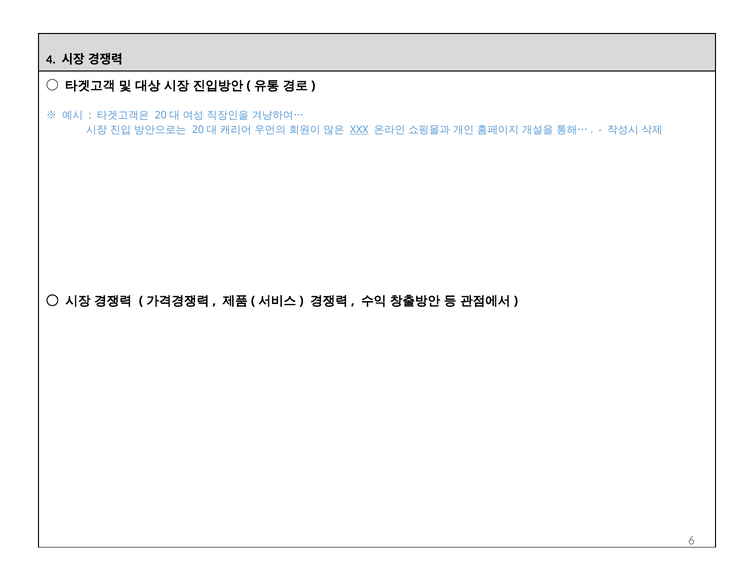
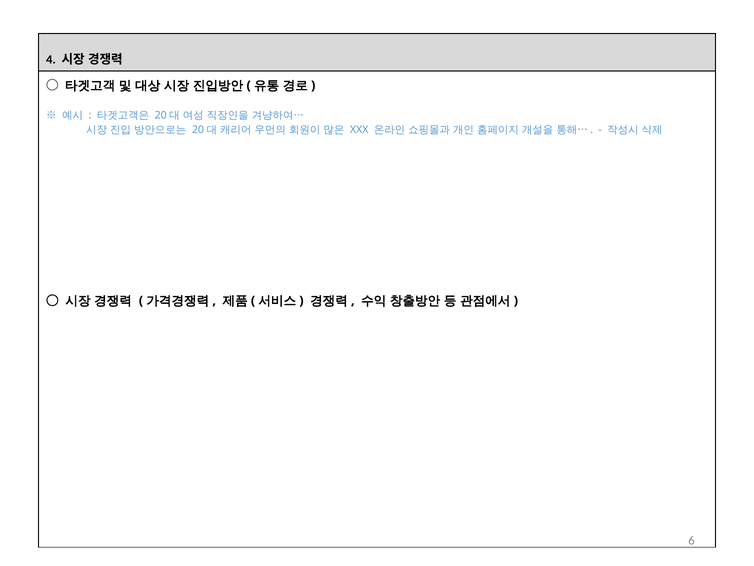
XXX underline: present -> none (359, 130)
